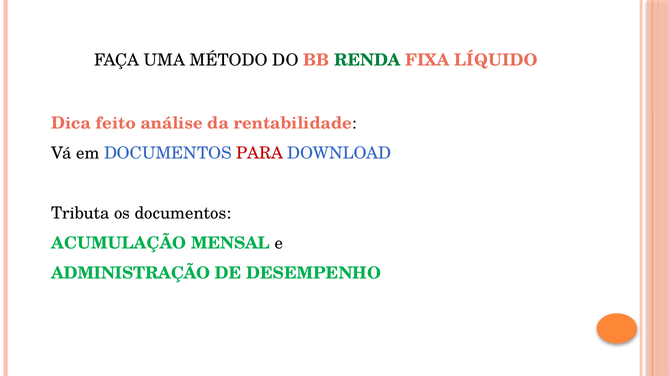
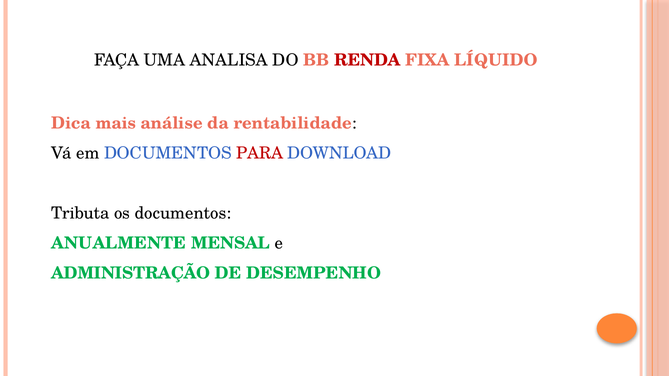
MÉTODO: MÉTODO -> ANALISA (229, 60)
RENDA colour: green -> red (367, 60)
feito: feito -> mais (116, 123)
ACUMULAÇÃO: ACUMULAÇÃO -> ANUALMENTE (119, 244)
